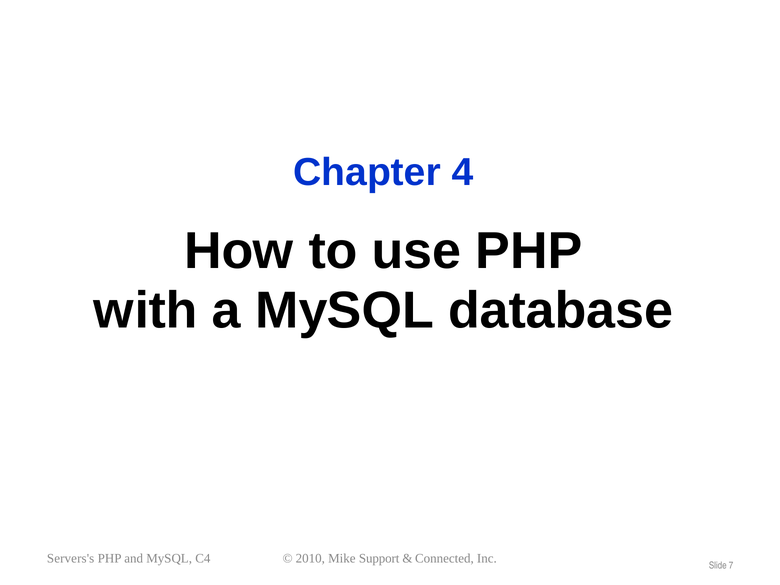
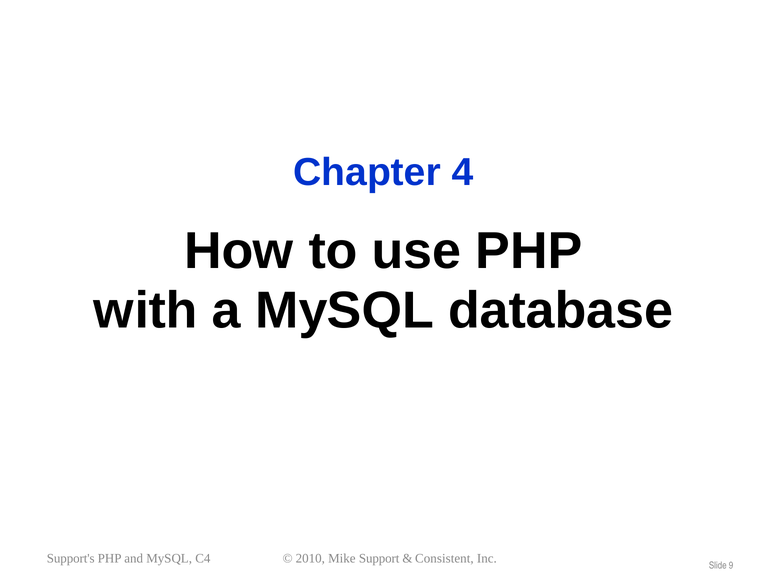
Servers's: Servers's -> Support's (71, 559)
Connected: Connected -> Consistent (444, 559)
7: 7 -> 9 (731, 565)
